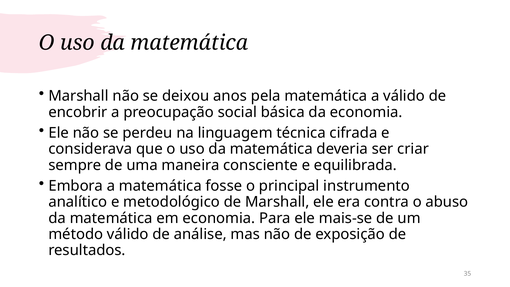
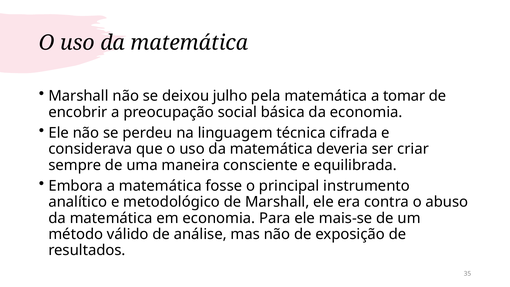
anos: anos -> julho (230, 96)
a válido: válido -> tomar (404, 96)
